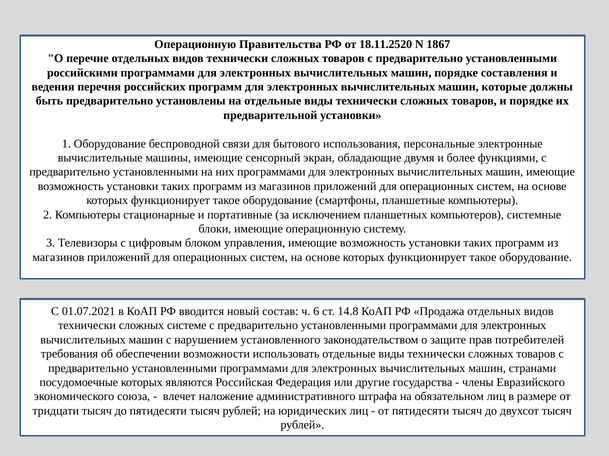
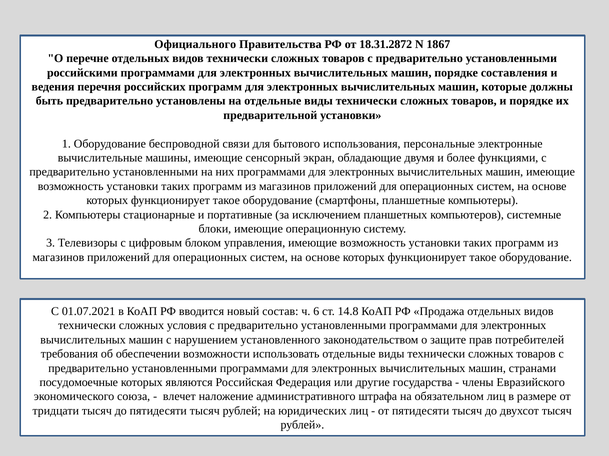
Операционную: Операционную -> Официального (195, 44)
18.11.2520: 18.11.2520 -> 18.31.2872 (386, 44)
системе: системе -> условия (187, 326)
